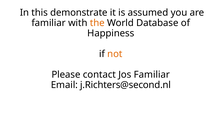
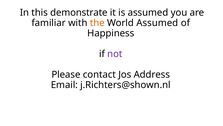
World Database: Database -> Assumed (157, 23)
not colour: orange -> purple (115, 54)
Jos Familiar: Familiar -> Address (152, 74)
j.Richters@second.nl: j.Richters@second.nl -> j.Richters@shown.nl (125, 85)
